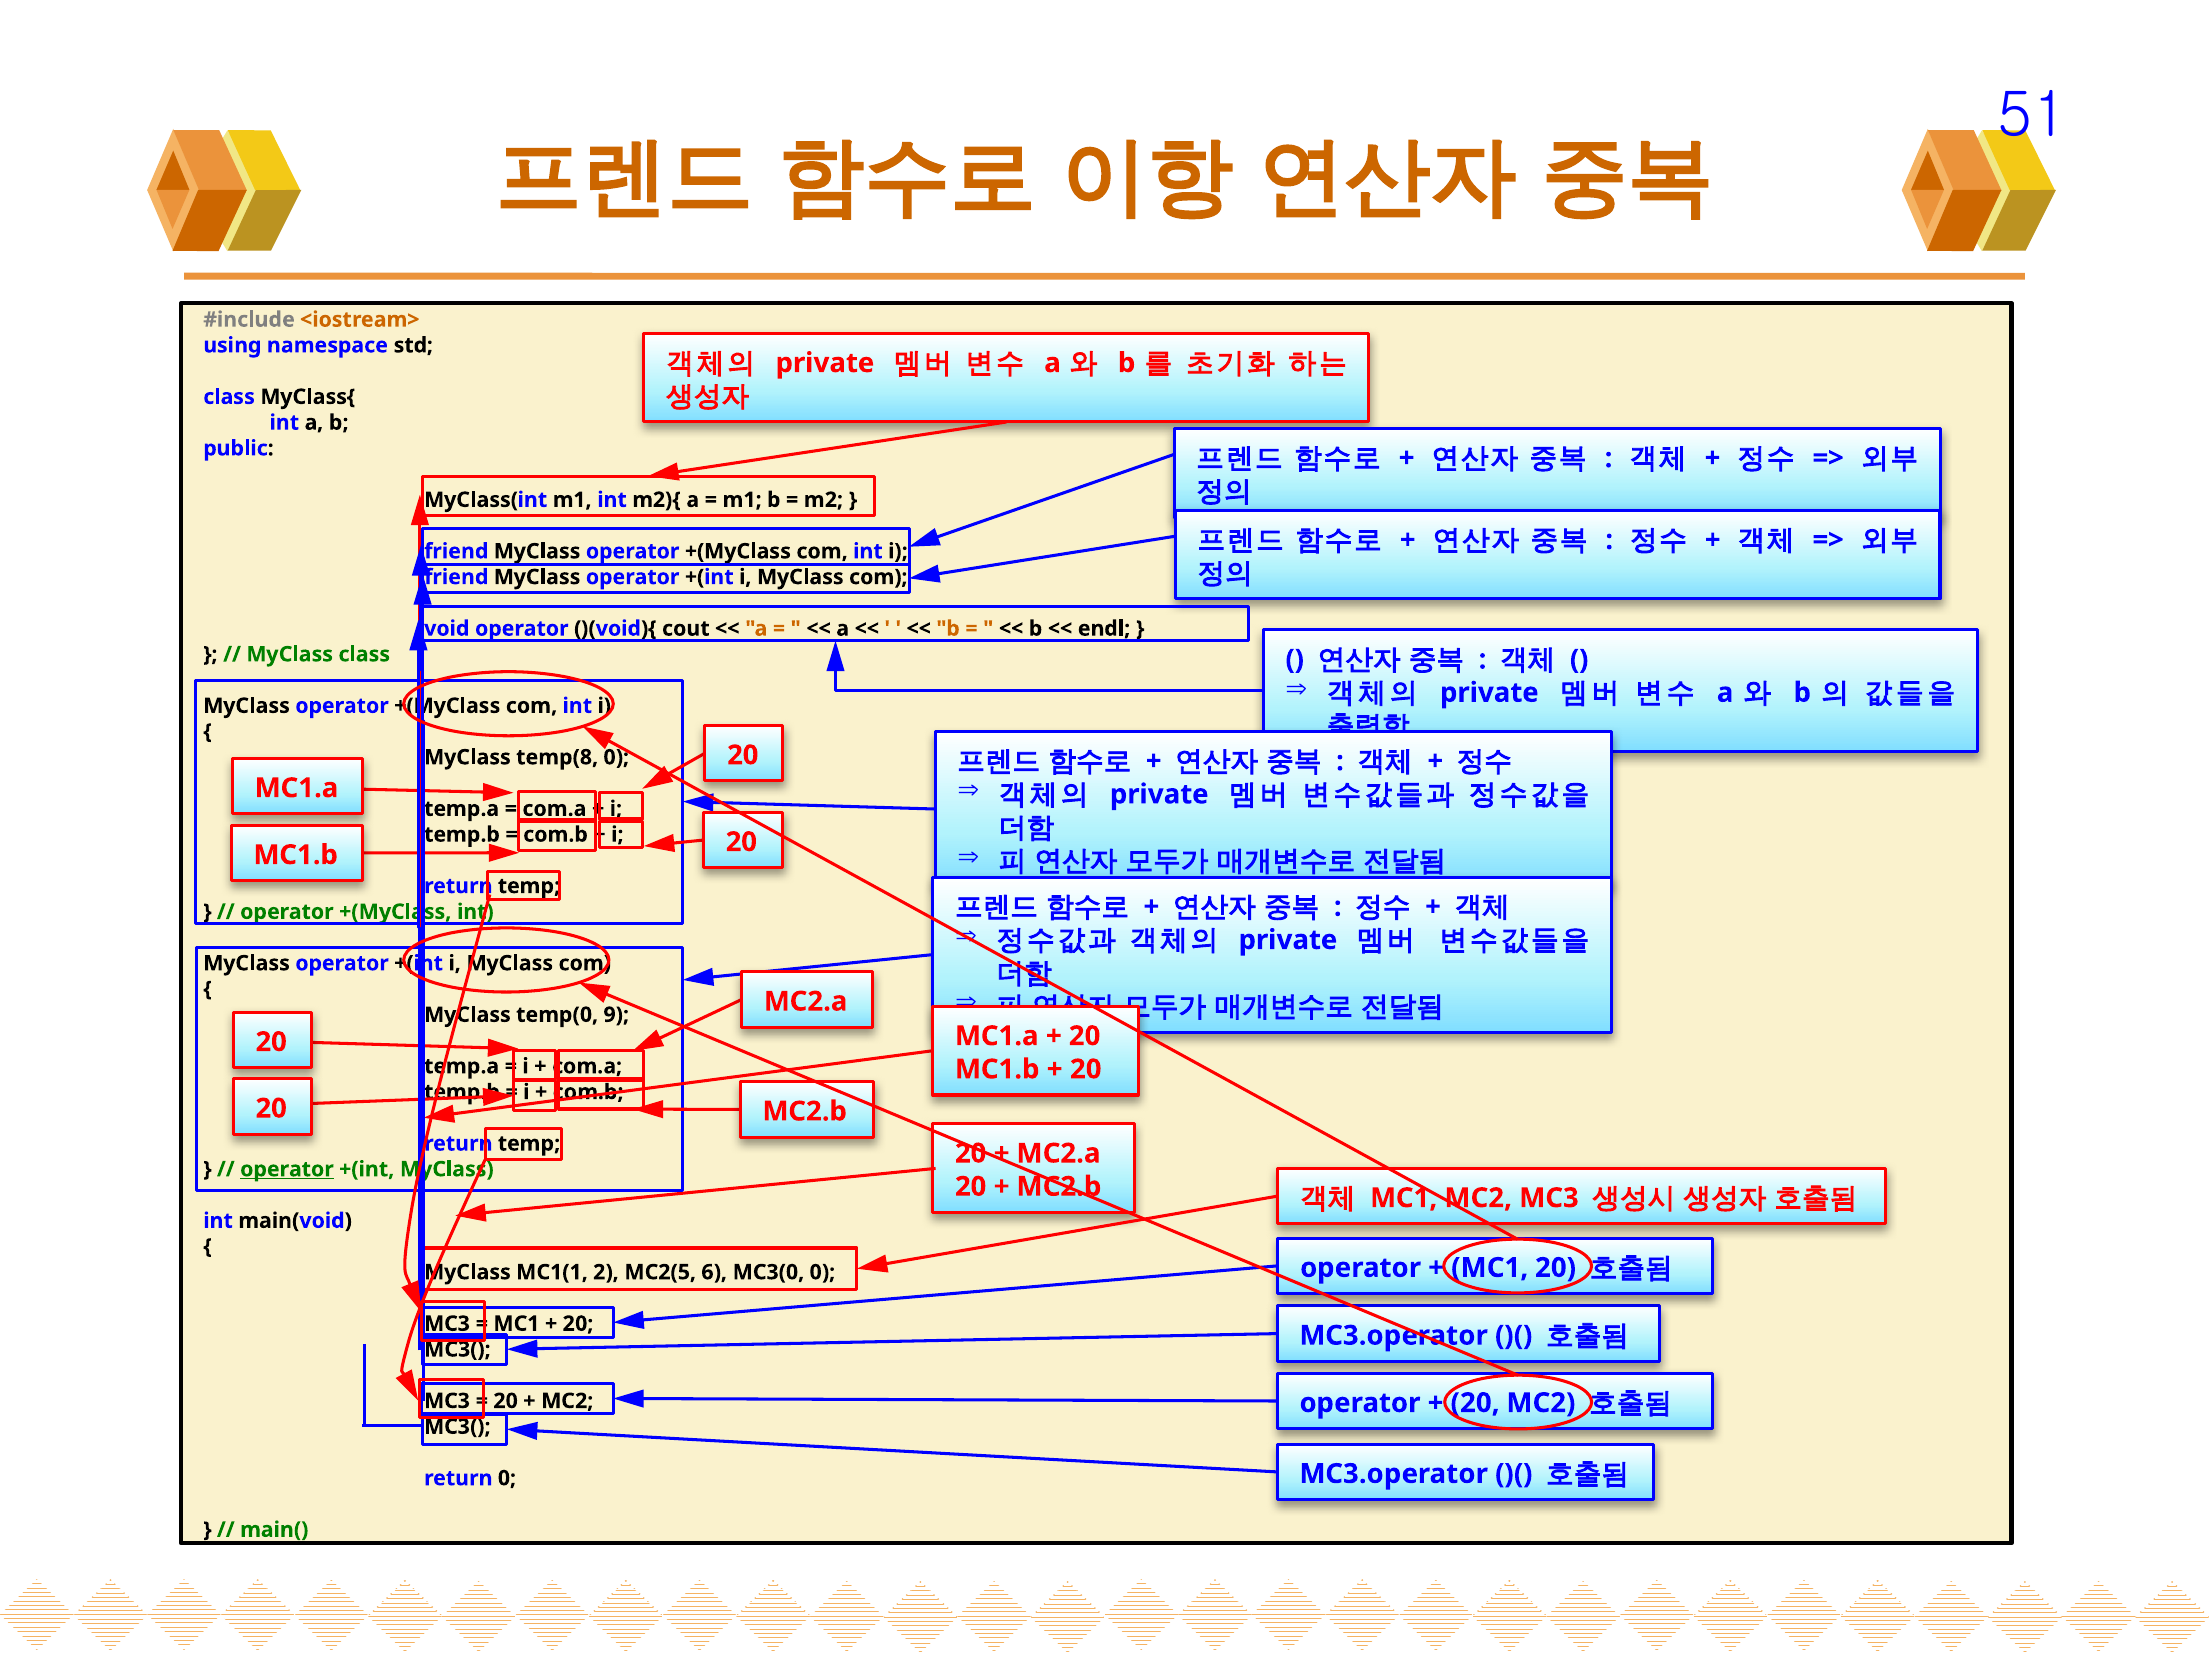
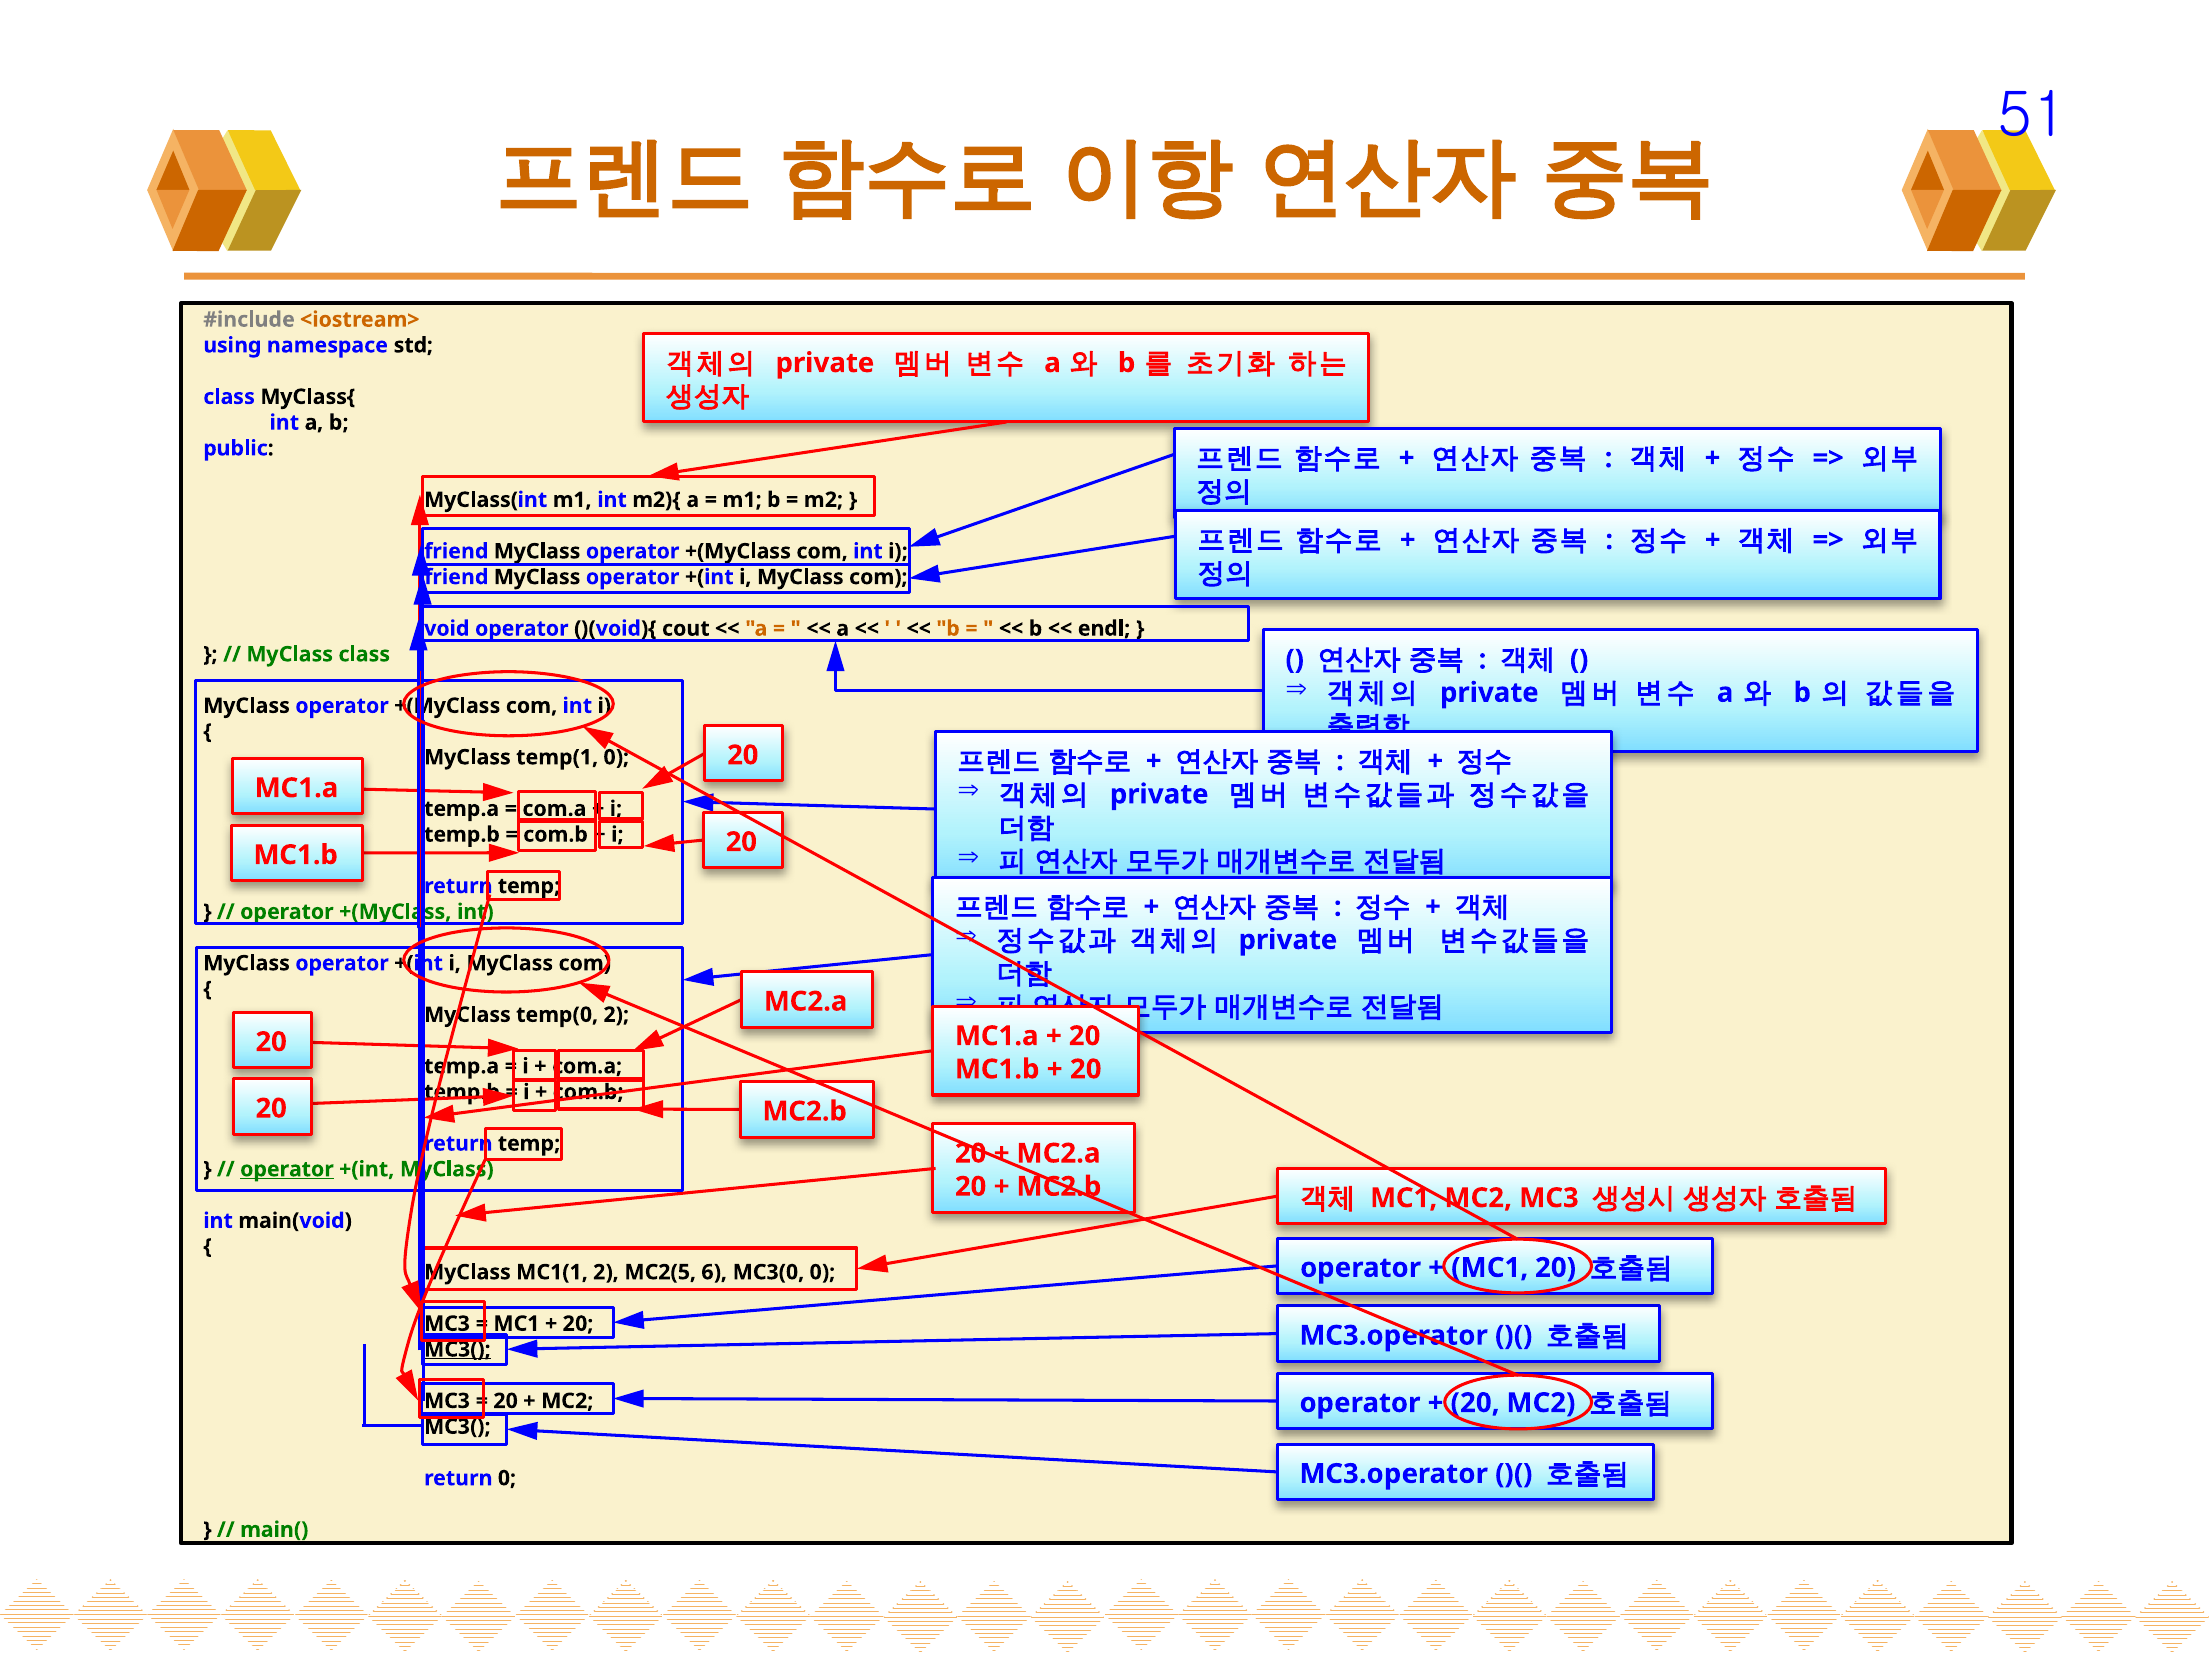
temp(8: temp(8 -> temp(1 (557, 757)
temp(0 9: 9 -> 2 (616, 1015)
MC3( underline: none -> present (457, 1349)
